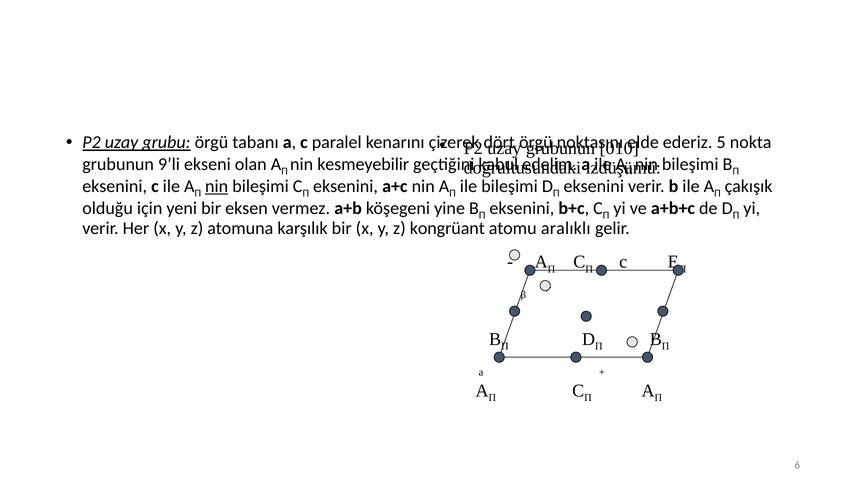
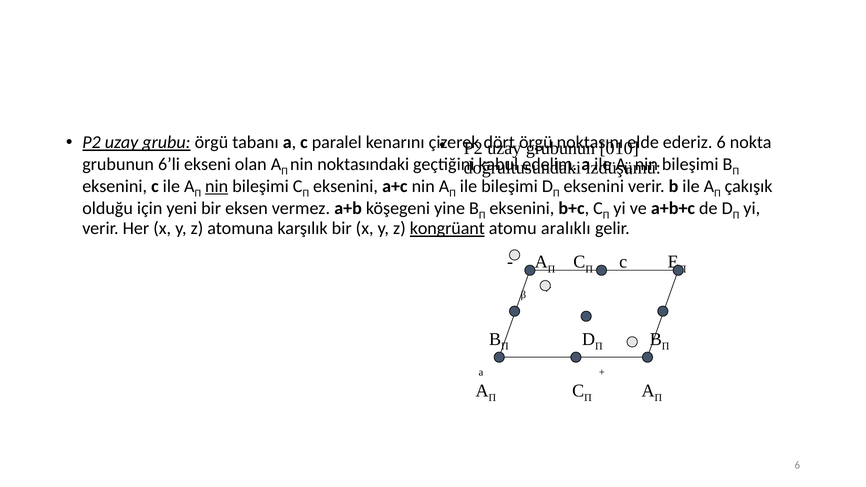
ederiz 5: 5 -> 6 (721, 143)
9’li: 9’li -> 6’li (169, 164)
kesmeyebilir: kesmeyebilir -> noktasındaki (363, 164)
kongrüant underline: none -> present (447, 229)
